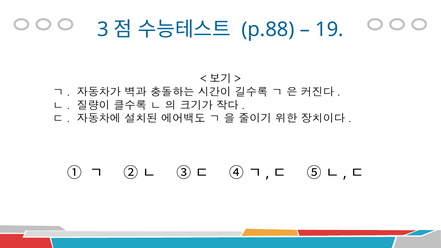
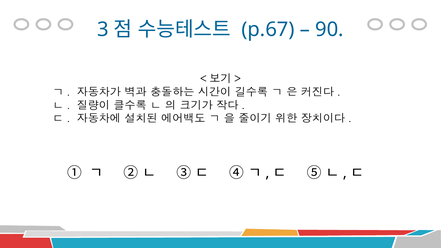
p.88: p.88 -> p.67 (268, 30)
19: 19 -> 90 (329, 30)
